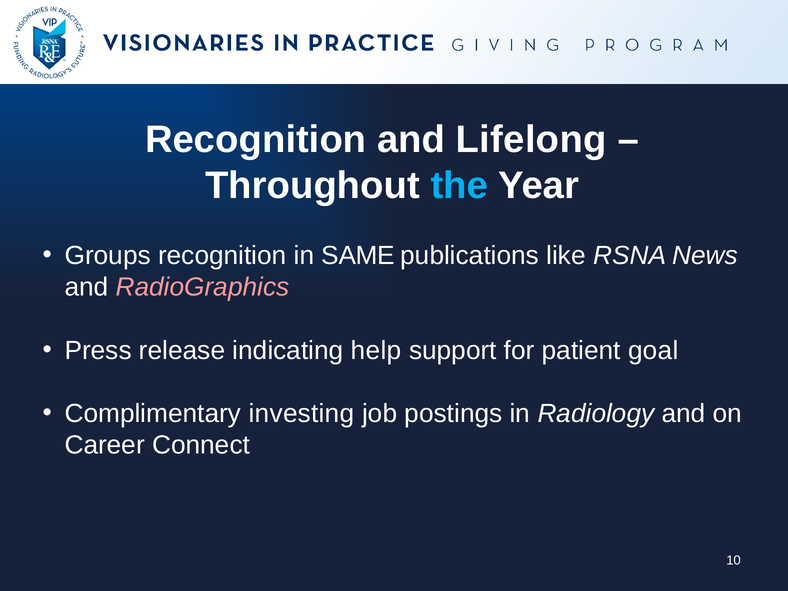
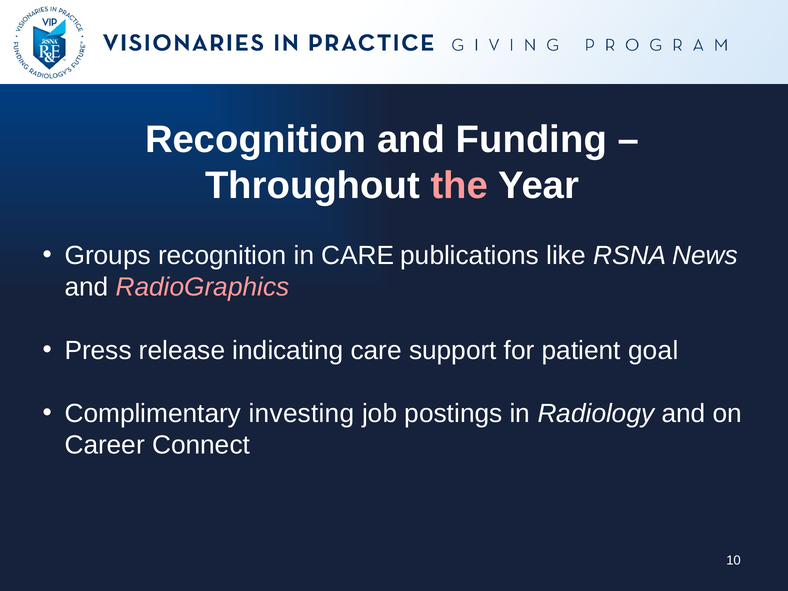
Lifelong: Lifelong -> Funding (531, 139)
the colour: light blue -> pink (459, 185)
in SAME: SAME -> CARE (358, 256)
indicating help: help -> care (376, 350)
